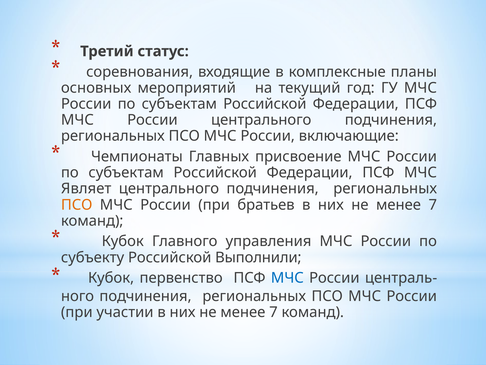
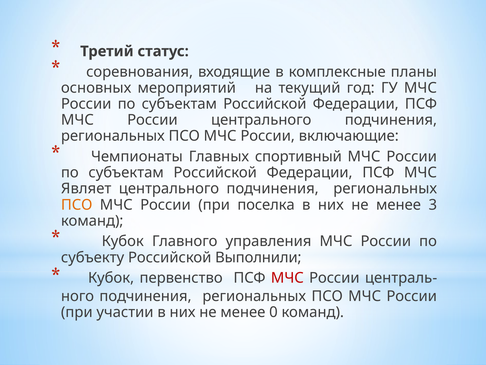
присвоение: присвоение -> спортивный (298, 156)
братьев: братьев -> поселка (266, 205)
7: 7 -> 3 (433, 205)
МЧС colour: blue -> red (287, 278)
7: 7 -> 0 (273, 312)
